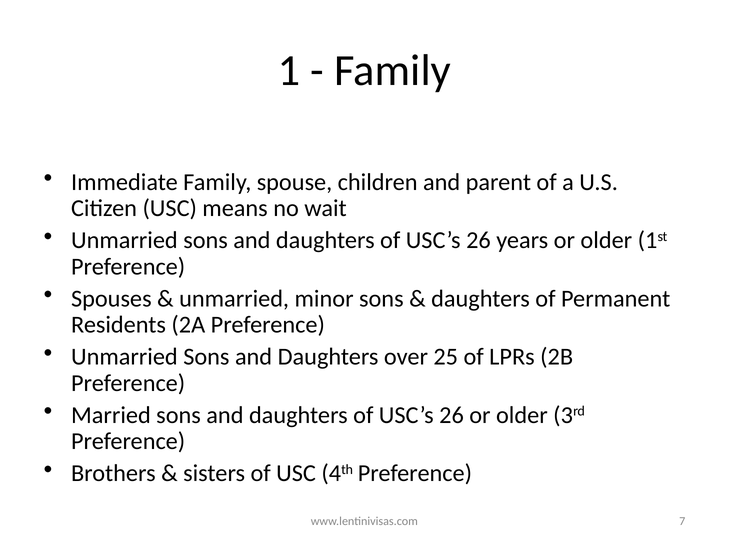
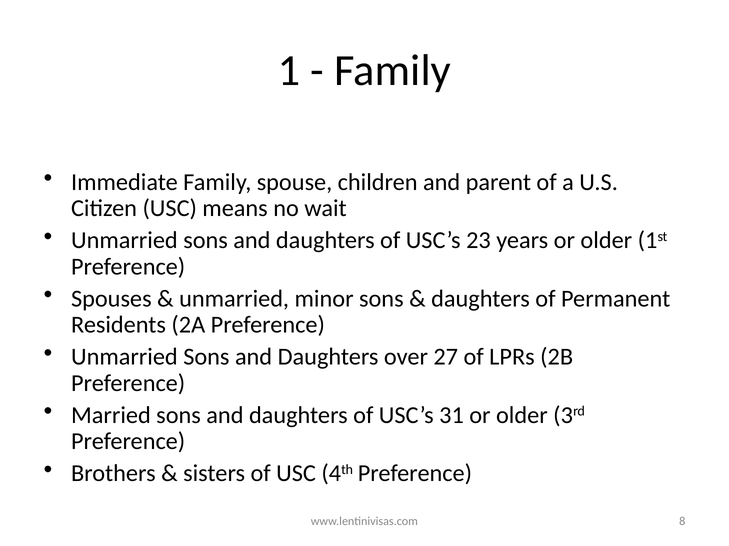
26: 26 -> 23 (478, 241)
25: 25 -> 27 (446, 357)
26: 26 -> 31 (452, 416)
7: 7 -> 8 (682, 522)
